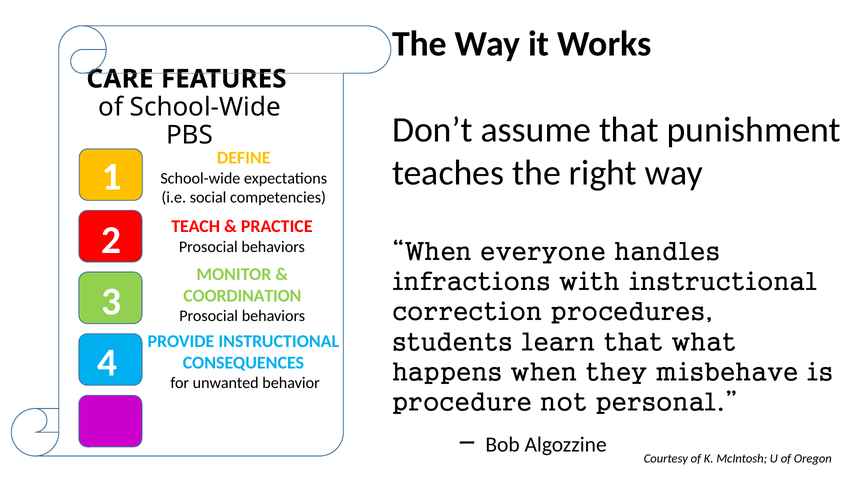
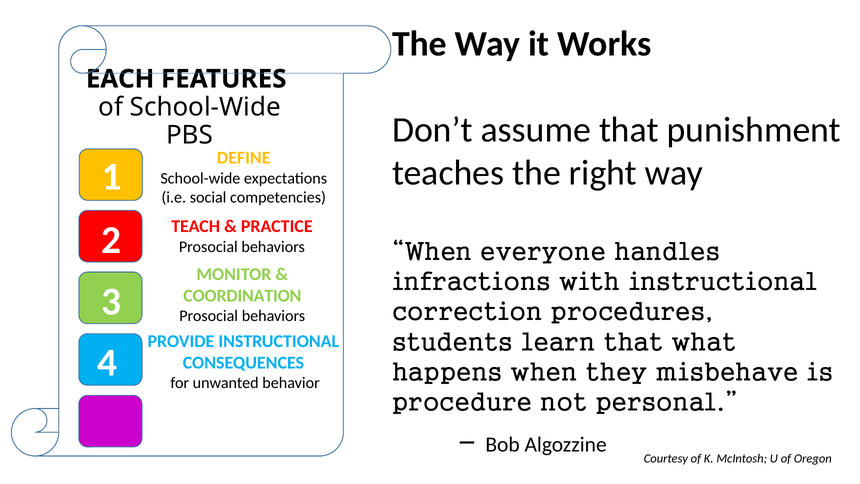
CARE: CARE -> EACH (120, 79)
